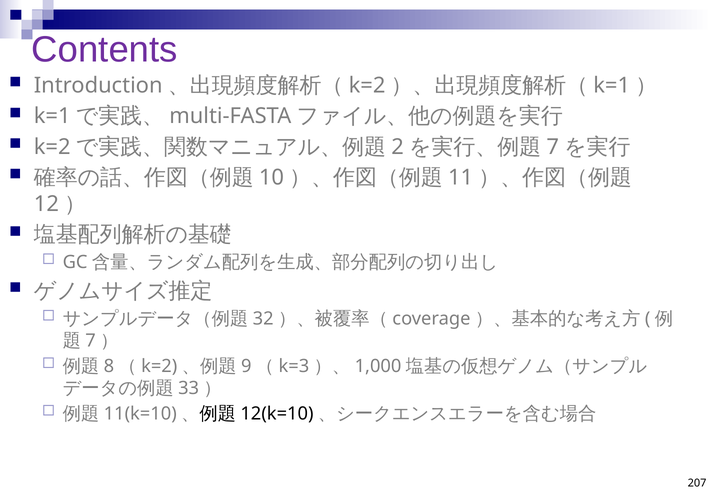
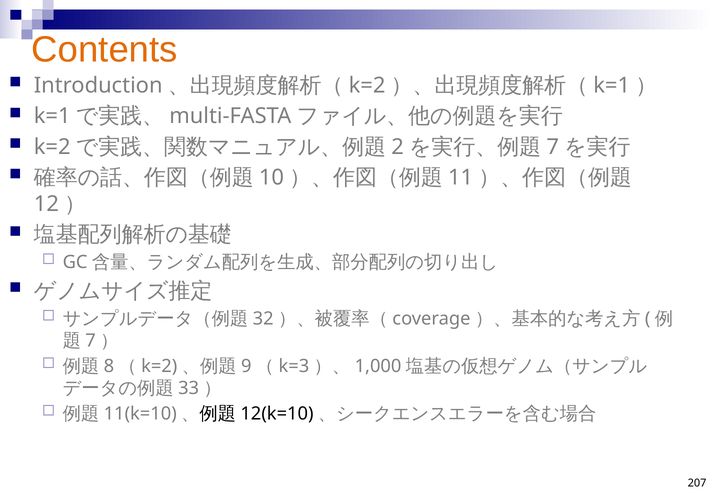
Contents colour: purple -> orange (105, 50)
